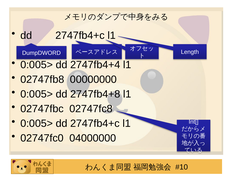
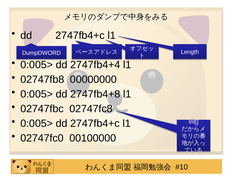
04000000: 04000000 -> 00100000 (93, 138)
